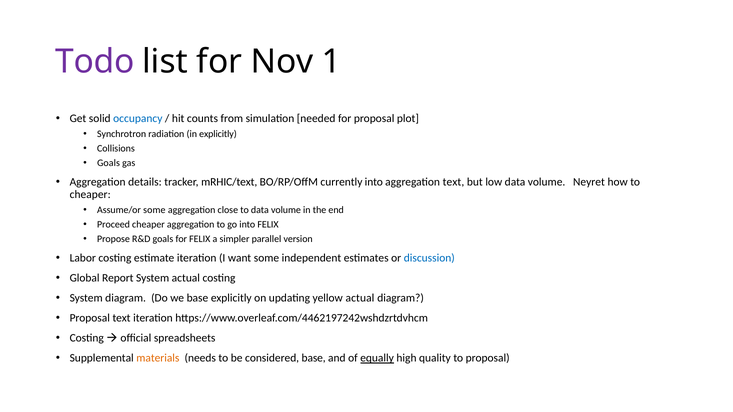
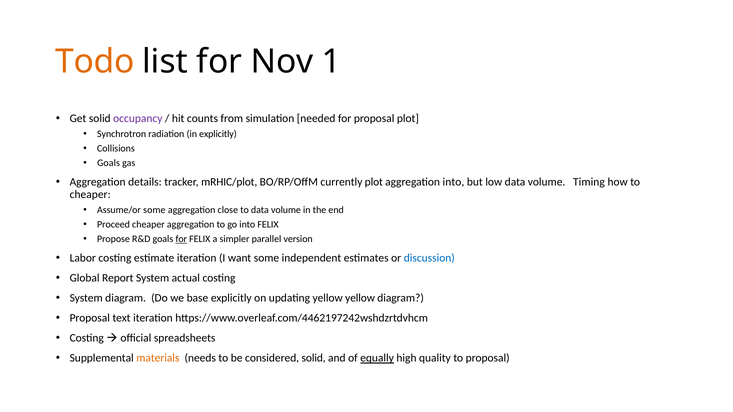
Todo colour: purple -> orange (95, 62)
occupancy colour: blue -> purple (138, 119)
mRHIC/text: mRHIC/text -> mRHIC/plot (229, 182)
currently into: into -> plot (374, 182)
aggregation text: text -> into (453, 182)
Neyret: Neyret -> Timing (589, 182)
for underline: none -> present (181, 239)
yellow actual: actual -> yellow (360, 298)
considered base: base -> solid (314, 358)
